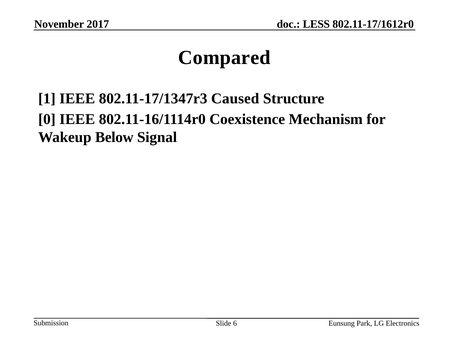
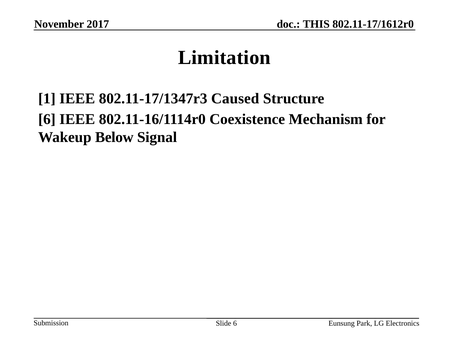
LESS: LESS -> THIS (316, 24)
Compared: Compared -> Limitation (224, 58)
0: 0 -> 6 (47, 119)
